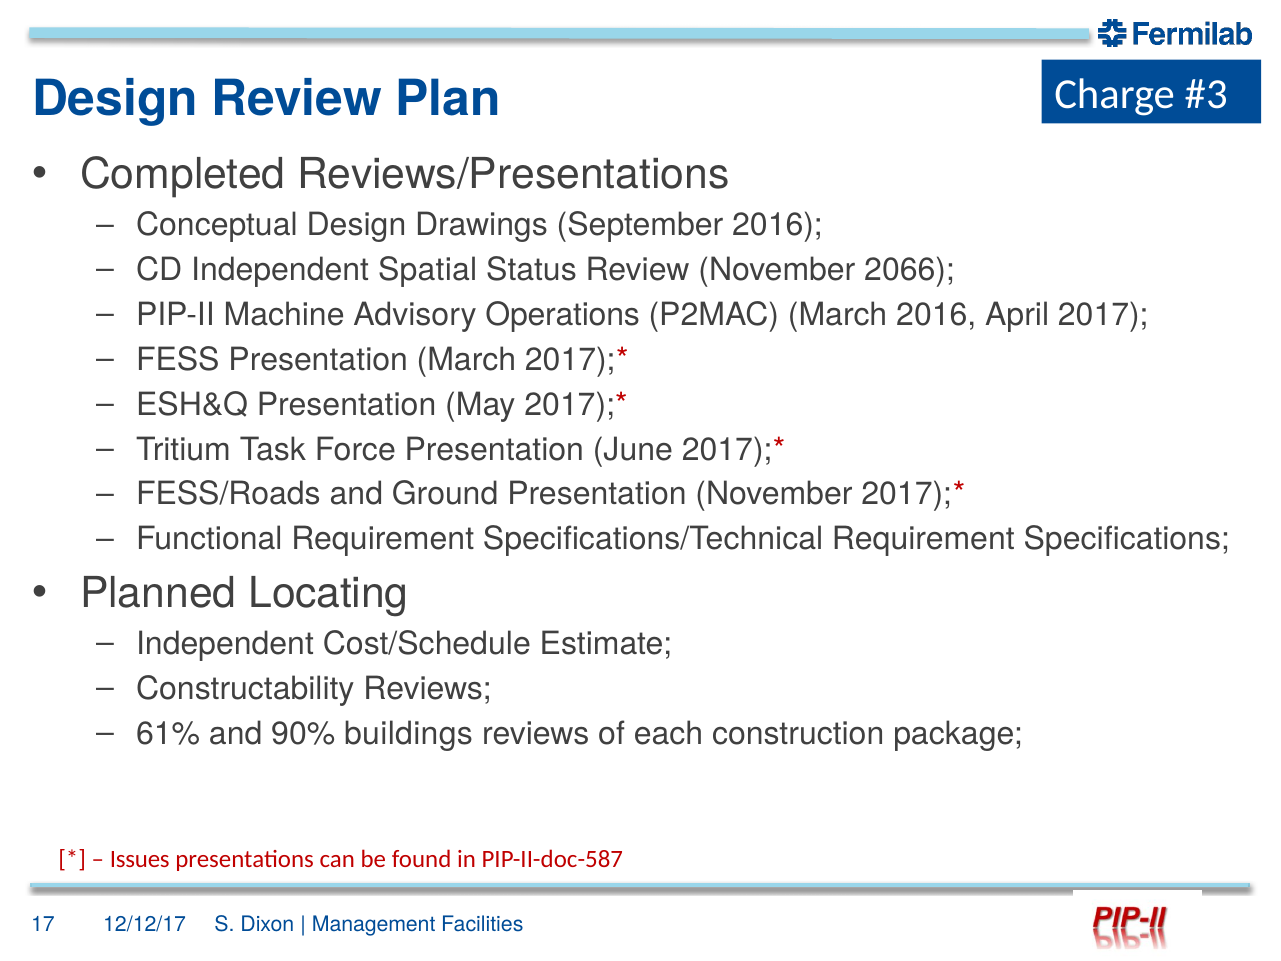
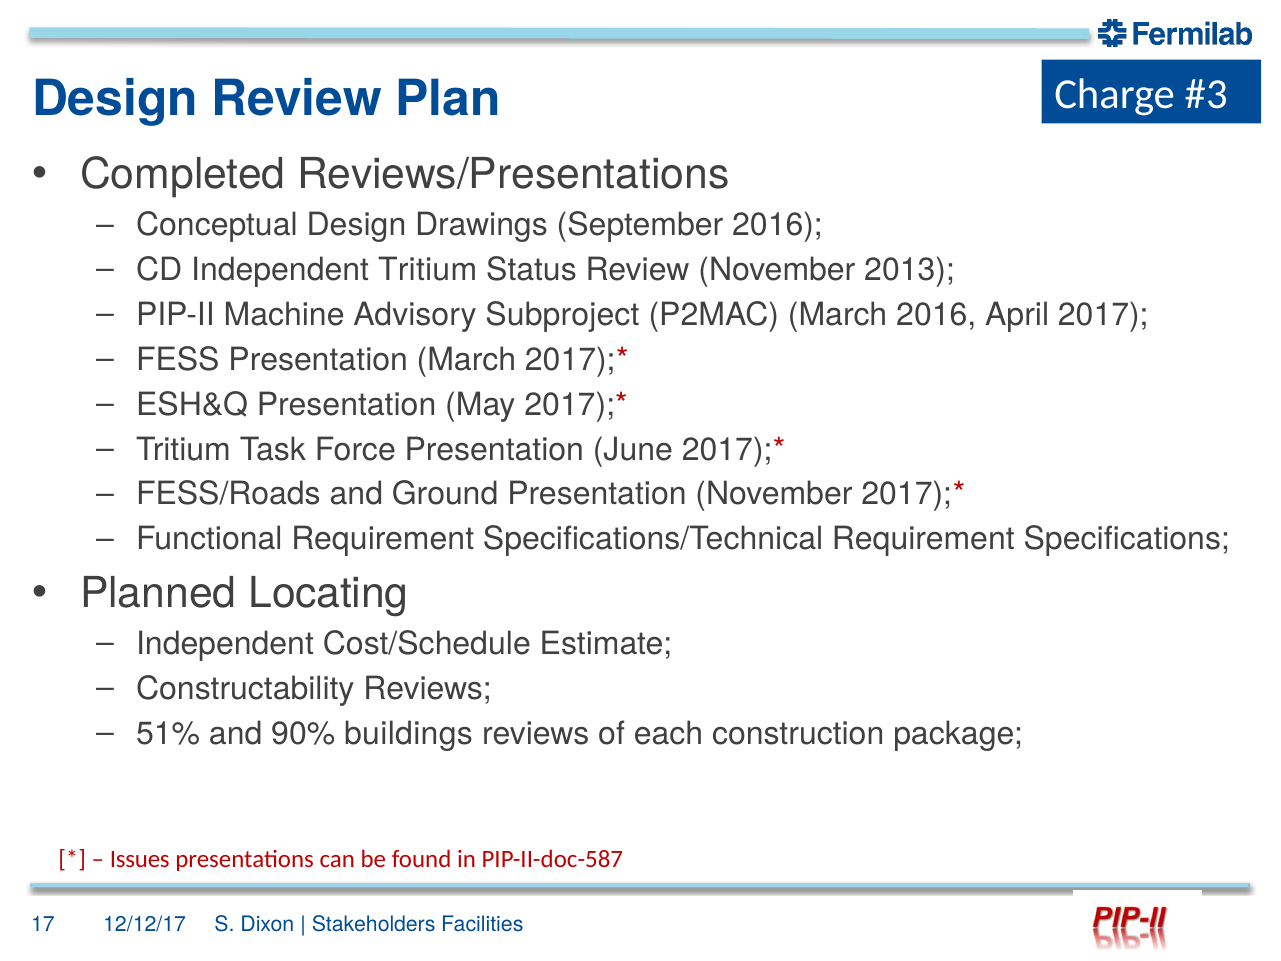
Independent Spatial: Spatial -> Tritium (428, 270)
2066: 2066 -> 2013 (910, 270)
Operations: Operations -> Subproject (562, 315)
61%: 61% -> 51% (168, 733)
Management: Management -> Stakeholders (374, 924)
